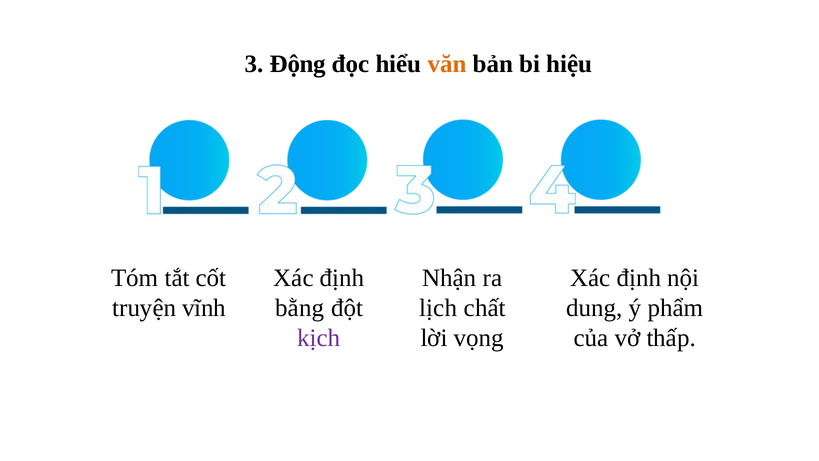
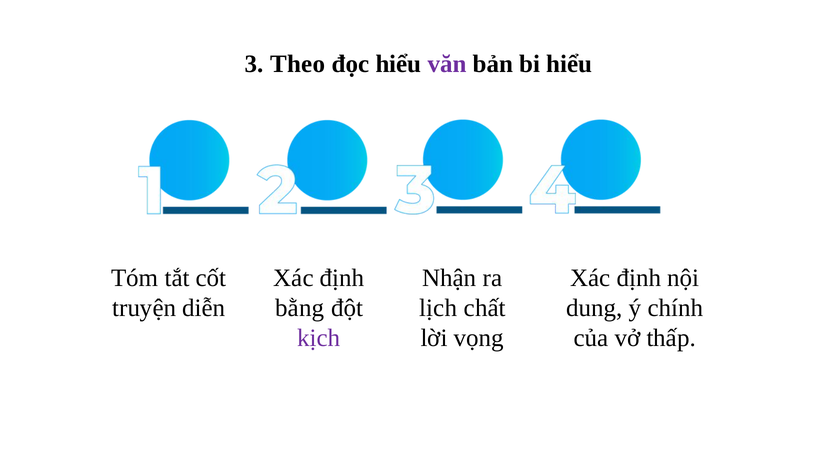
Động: Động -> Theo (298, 64)
văn colour: orange -> purple (447, 64)
bi hiệu: hiệu -> hiểu (569, 64)
vĩnh: vĩnh -> diễn (204, 308)
phẩm: phẩm -> chính (675, 308)
